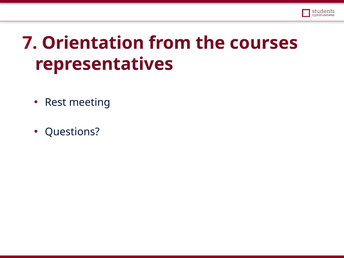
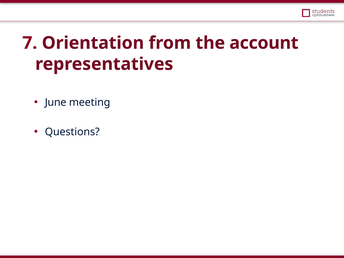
courses: courses -> account (264, 43)
Rest: Rest -> June (56, 102)
